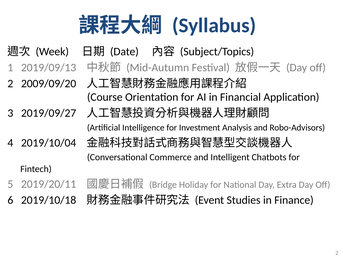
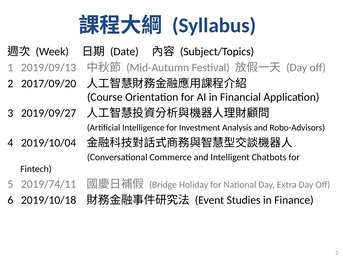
2009/09/20: 2009/09/20 -> 2017/09/20 (49, 84)
2019/20/11: 2019/20/11 -> 2019/74/11 (49, 184)
